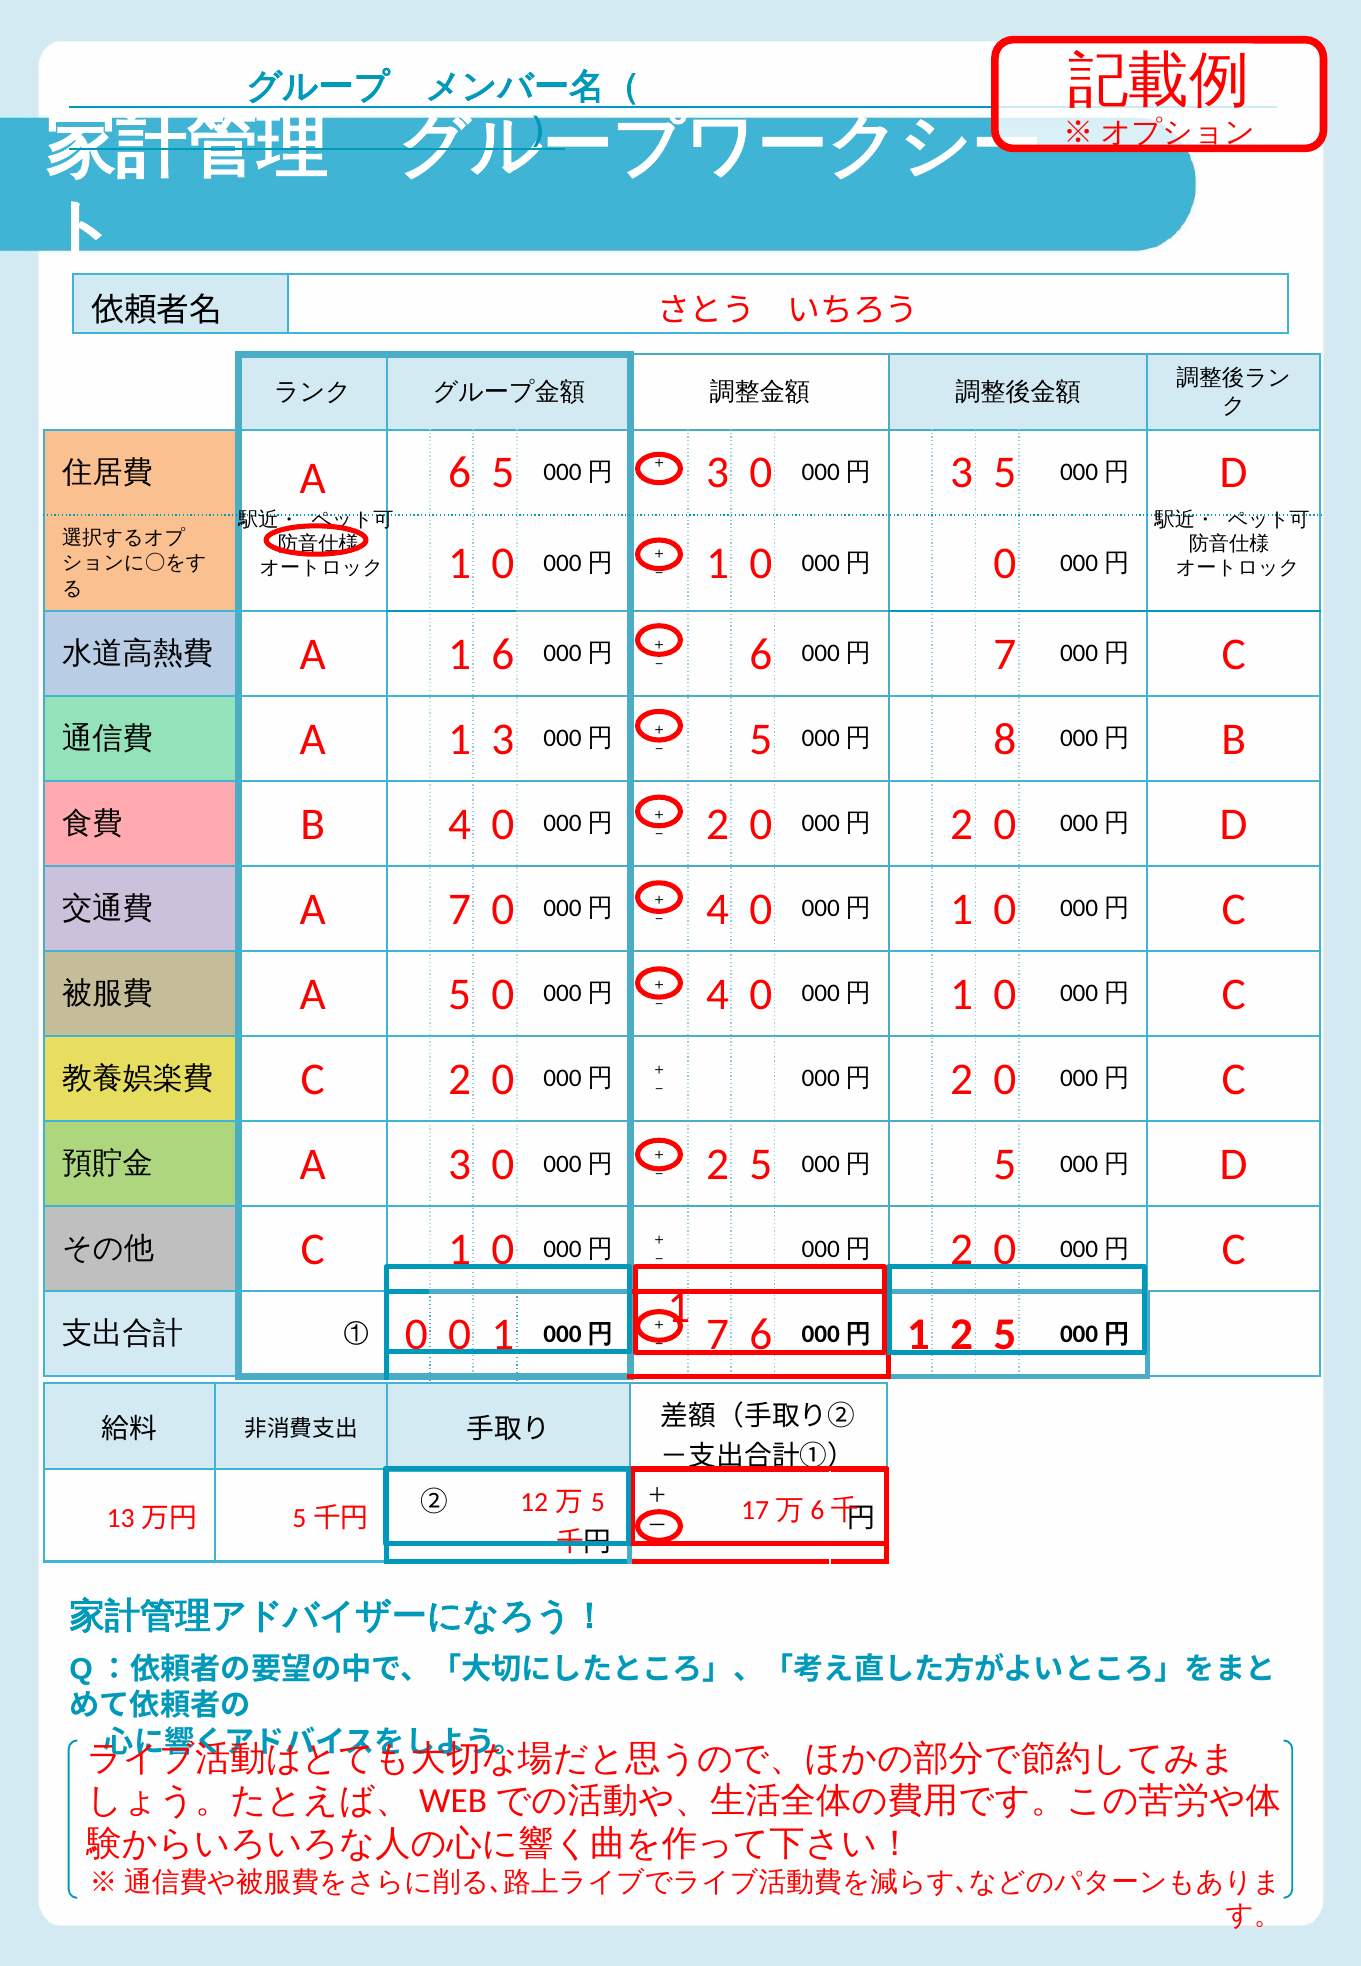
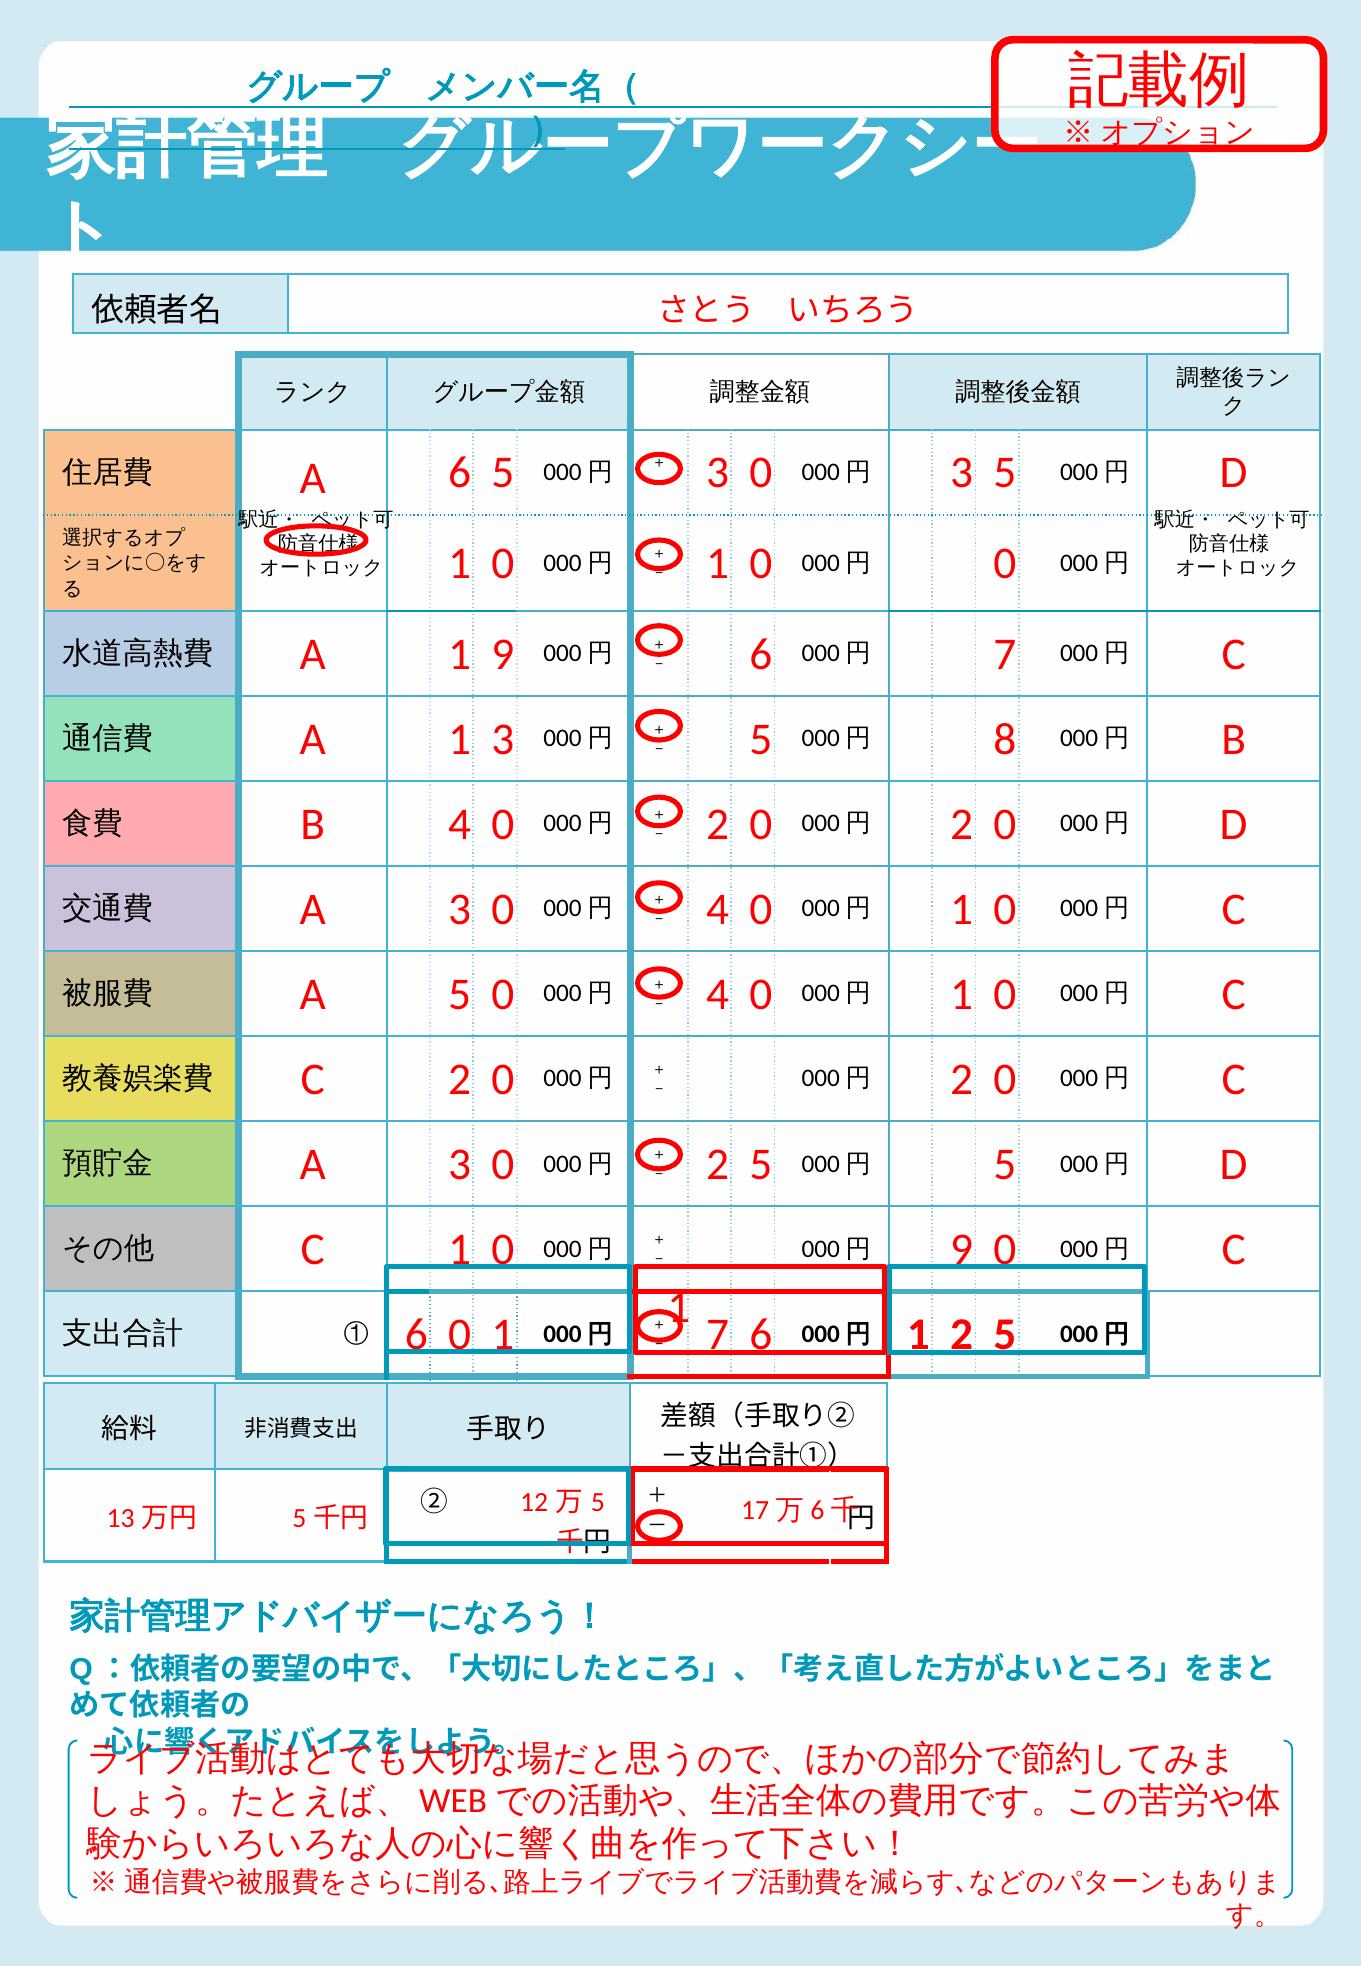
1 6: 6 -> 9 (503, 654)
7: 7 -> 3 (460, 909)
2: 2 -> 9 (962, 1249)
① 0: 0 -> 6 (416, 1334)
